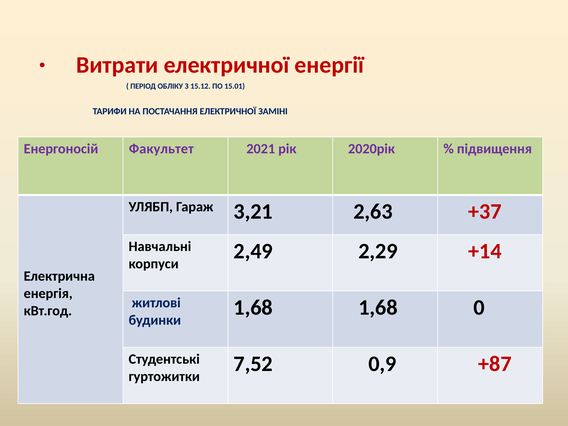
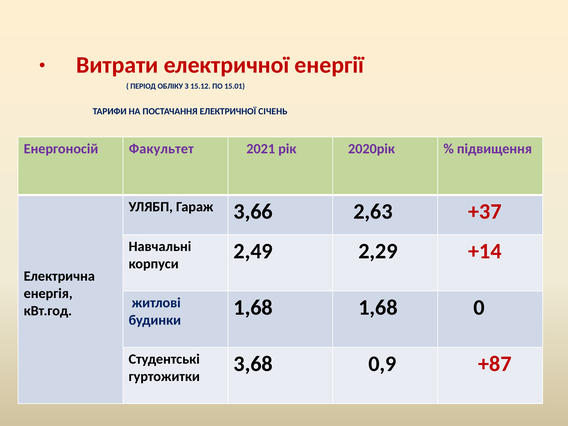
ЗАМІНІ: ЗАМІНІ -> СІЧЕНЬ (273, 112)
3,21: 3,21 -> 3,66 (253, 212)
7,52: 7,52 -> 3,68 (253, 364)
